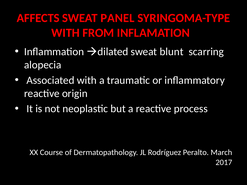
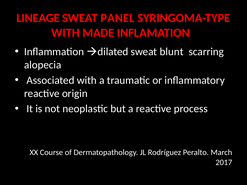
AFFECTS: AFFECTS -> LINEAGE (38, 18)
FROM: FROM -> MADE (98, 33)
